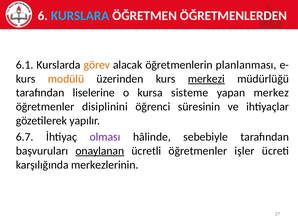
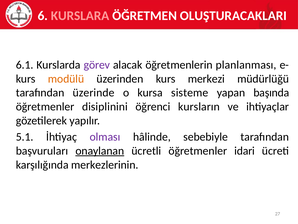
KURSLARA colour: light blue -> pink (80, 16)
ÖĞRETMENLERDEN: ÖĞRETMENLERDEN -> OLUŞTURACAKLARI (233, 16)
görev colour: orange -> purple (97, 65)
merkezi underline: present -> none (206, 79)
liselerine: liselerine -> üzerinde (94, 93)
merkez: merkez -> başında (271, 93)
süresinin: süresinin -> kursların (199, 106)
6.7: 6.7 -> 5.1 (25, 137)
işler: işler -> idari (245, 150)
